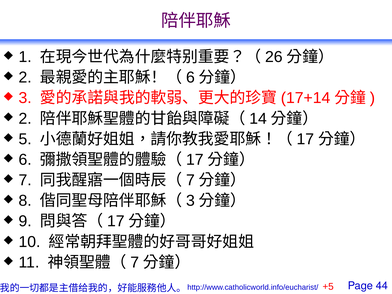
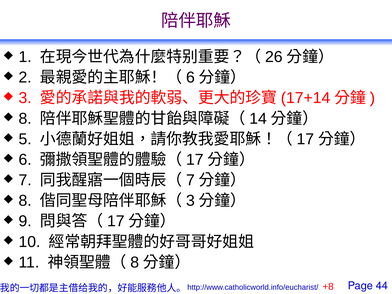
2: 2 -> 8 (25, 119)
7: 7 -> 8 (135, 262)
+5: +5 -> +8 (328, 287)
